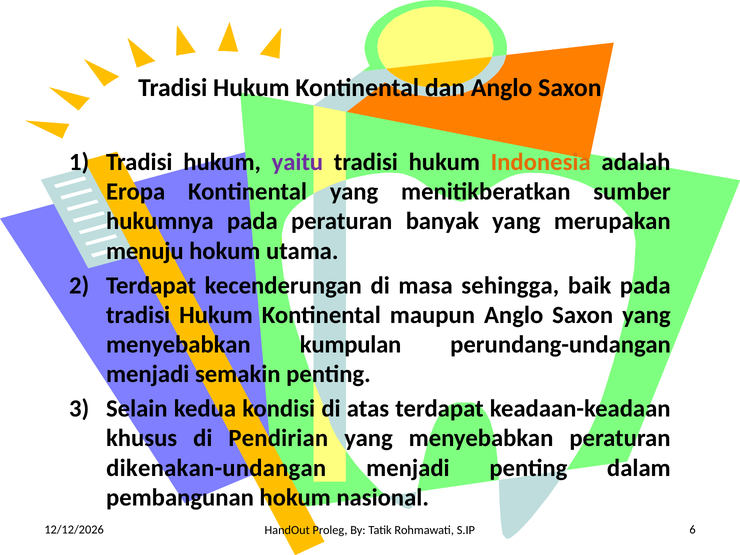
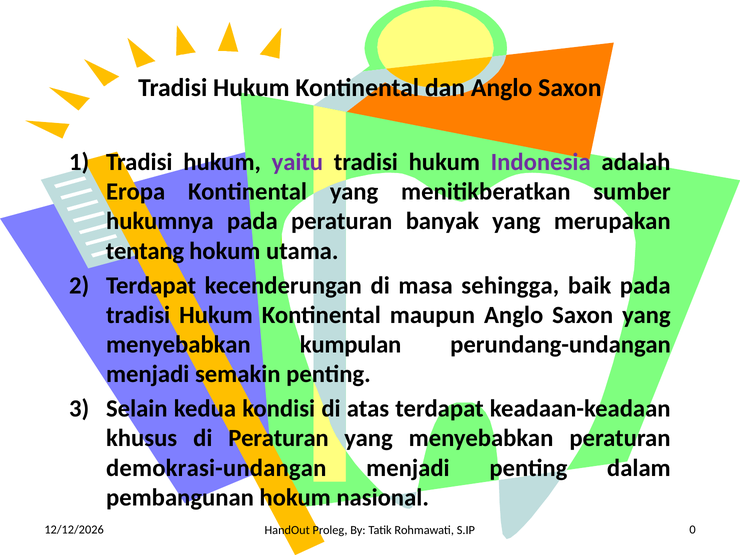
Indonesia colour: orange -> purple (541, 162)
menuju: menuju -> tentang (145, 251)
di Pendirian: Pendirian -> Peraturan (279, 438)
dikenakan-undangan: dikenakan-undangan -> demokrasi-undangan (216, 468)
6: 6 -> 0 (693, 530)
